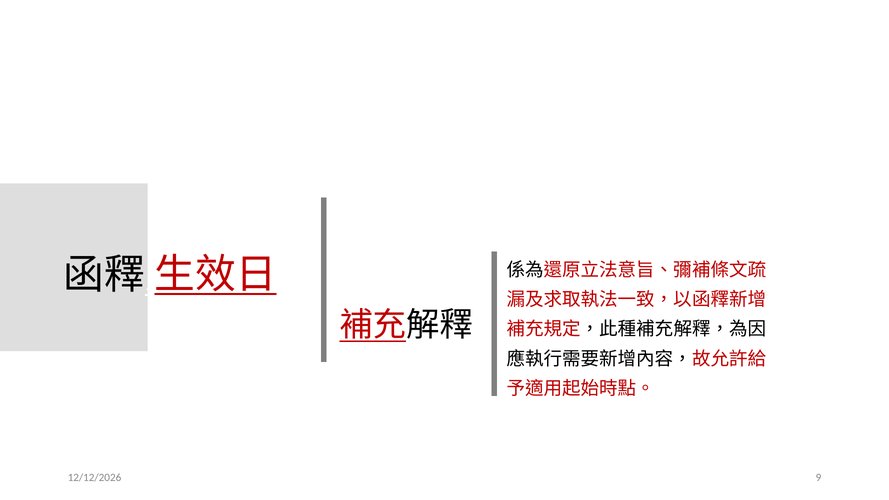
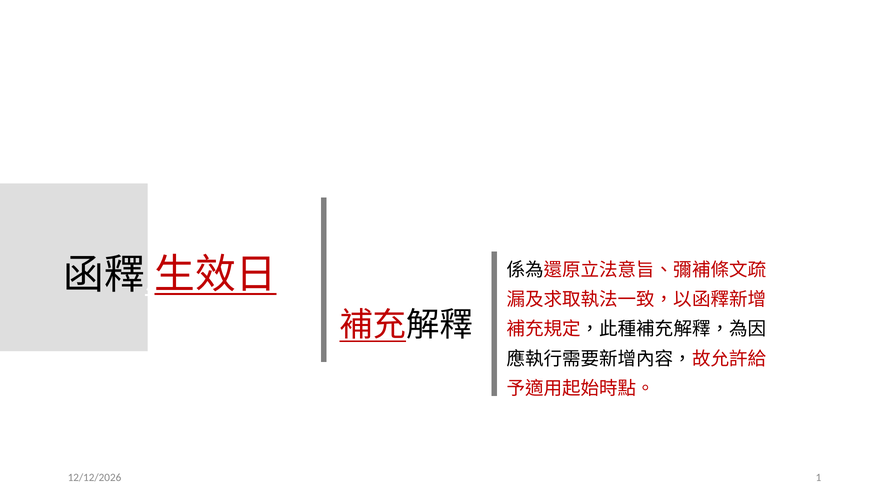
9: 9 -> 1 (818, 477)
